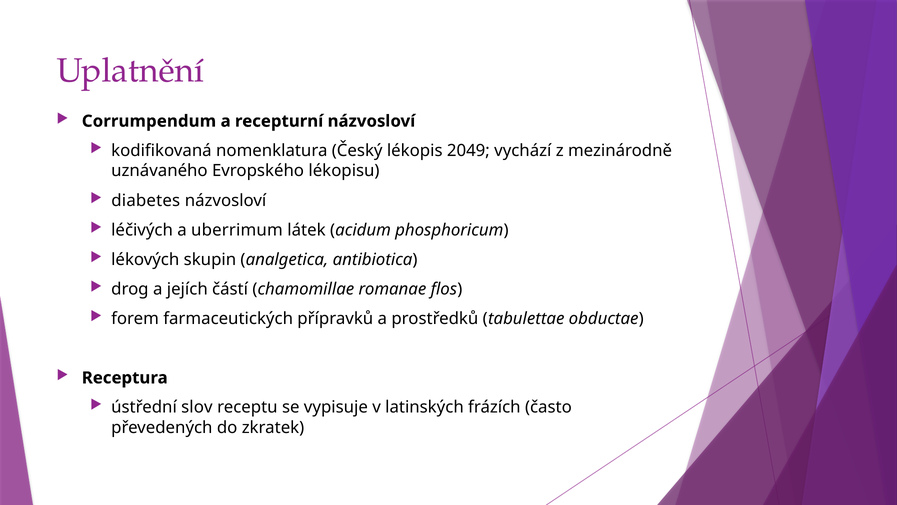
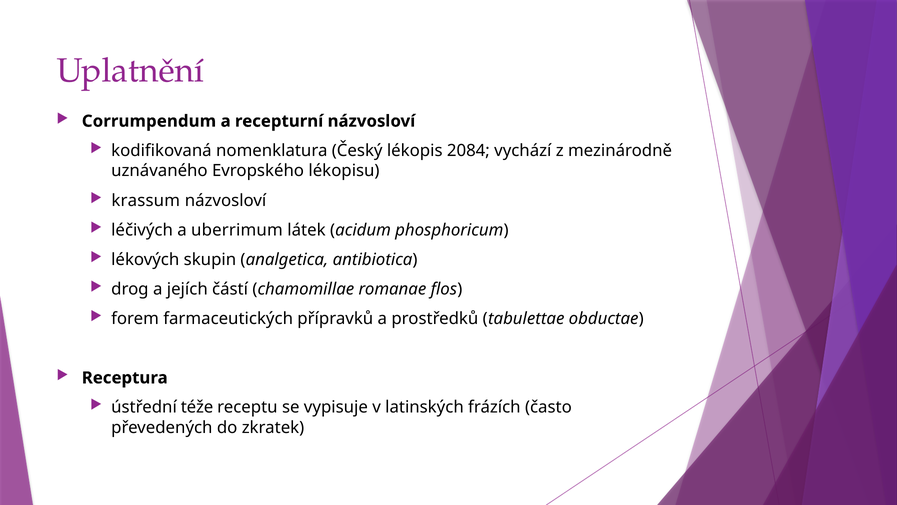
2049: 2049 -> 2084 (468, 151)
diabetes: diabetes -> krassum (146, 200)
slov: slov -> téže (197, 407)
